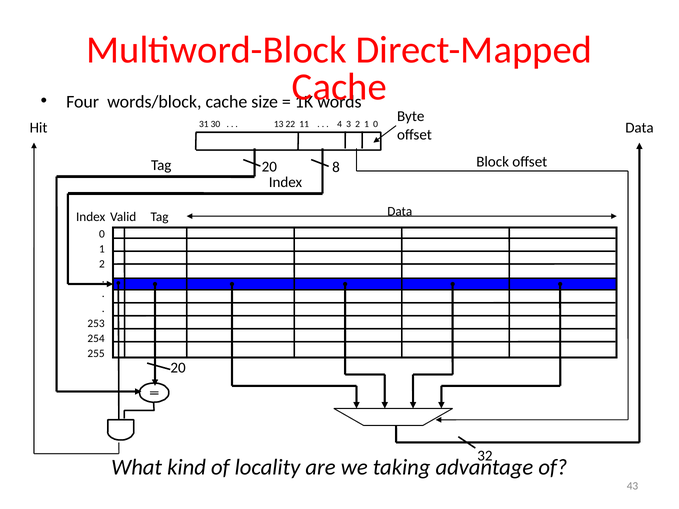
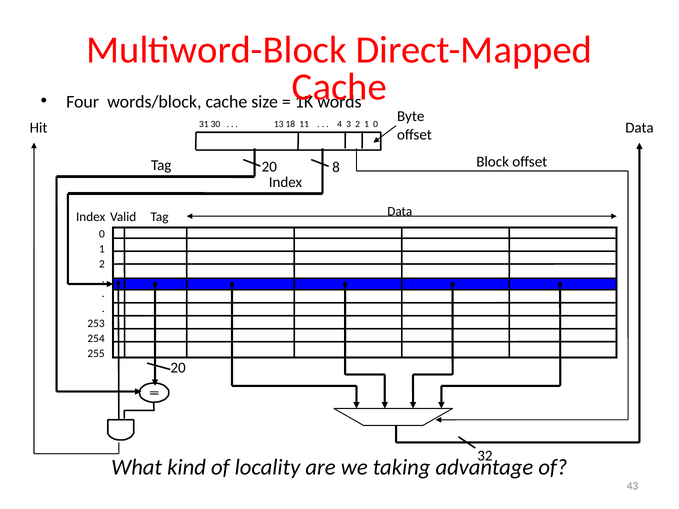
22: 22 -> 18 (290, 124)
